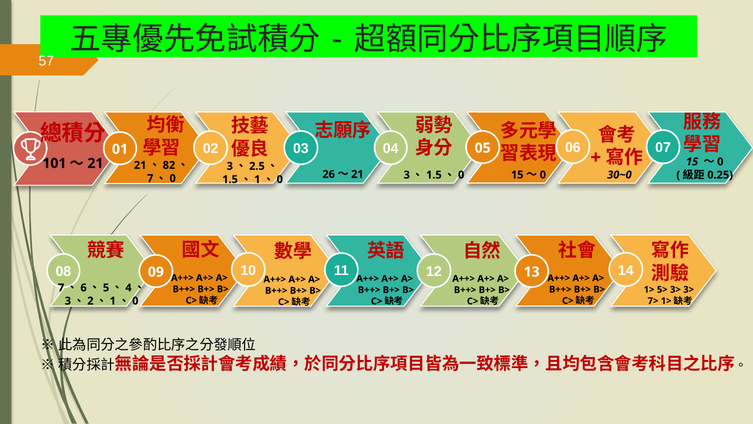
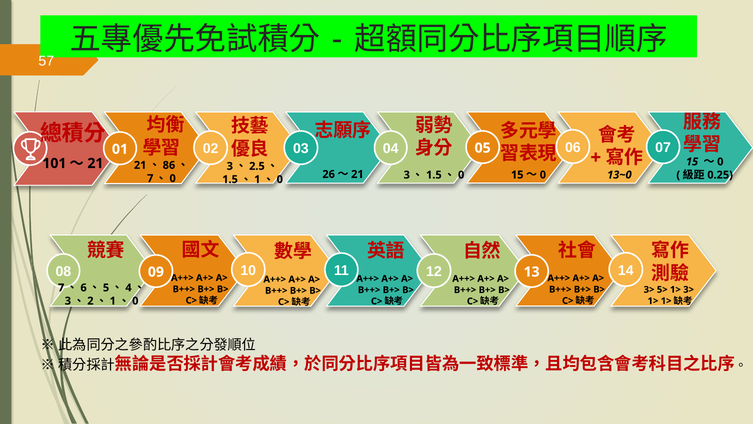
82: 82 -> 86 (169, 165)
30~0: 30~0 -> 13~0 (619, 175)
1>: 1> -> 3> (649, 289)
5> 3>: 3> -> 1> (675, 289)
7>: 7> -> 1> (653, 301)
